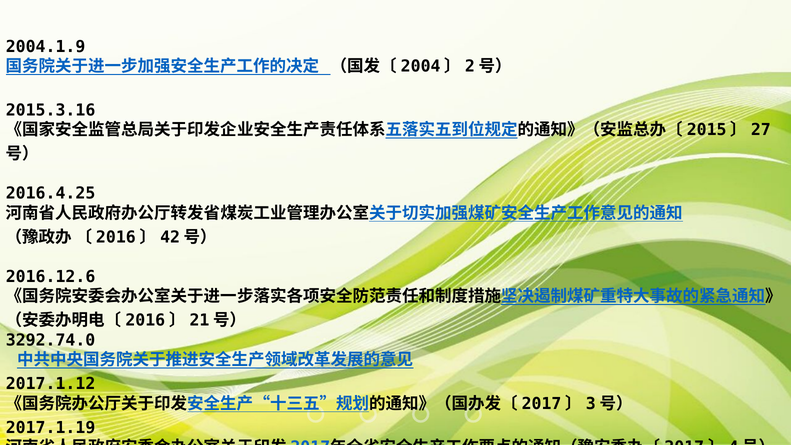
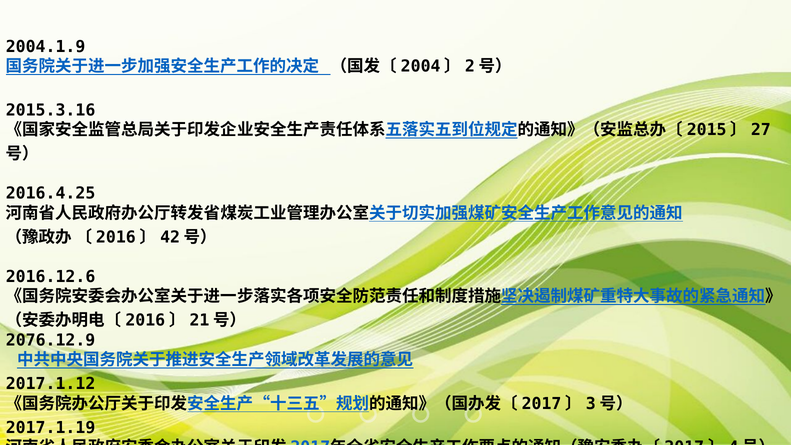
3292.74.0: 3292.74.0 -> 2076.12.9 (51, 340)
